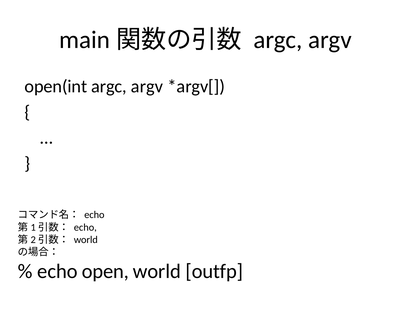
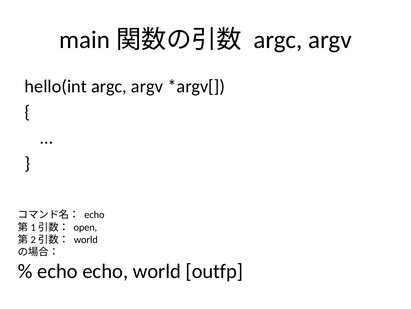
open(int: open(int -> hello(int (56, 86)
echo: echo -> open (85, 227)
echo open: open -> echo (105, 271)
